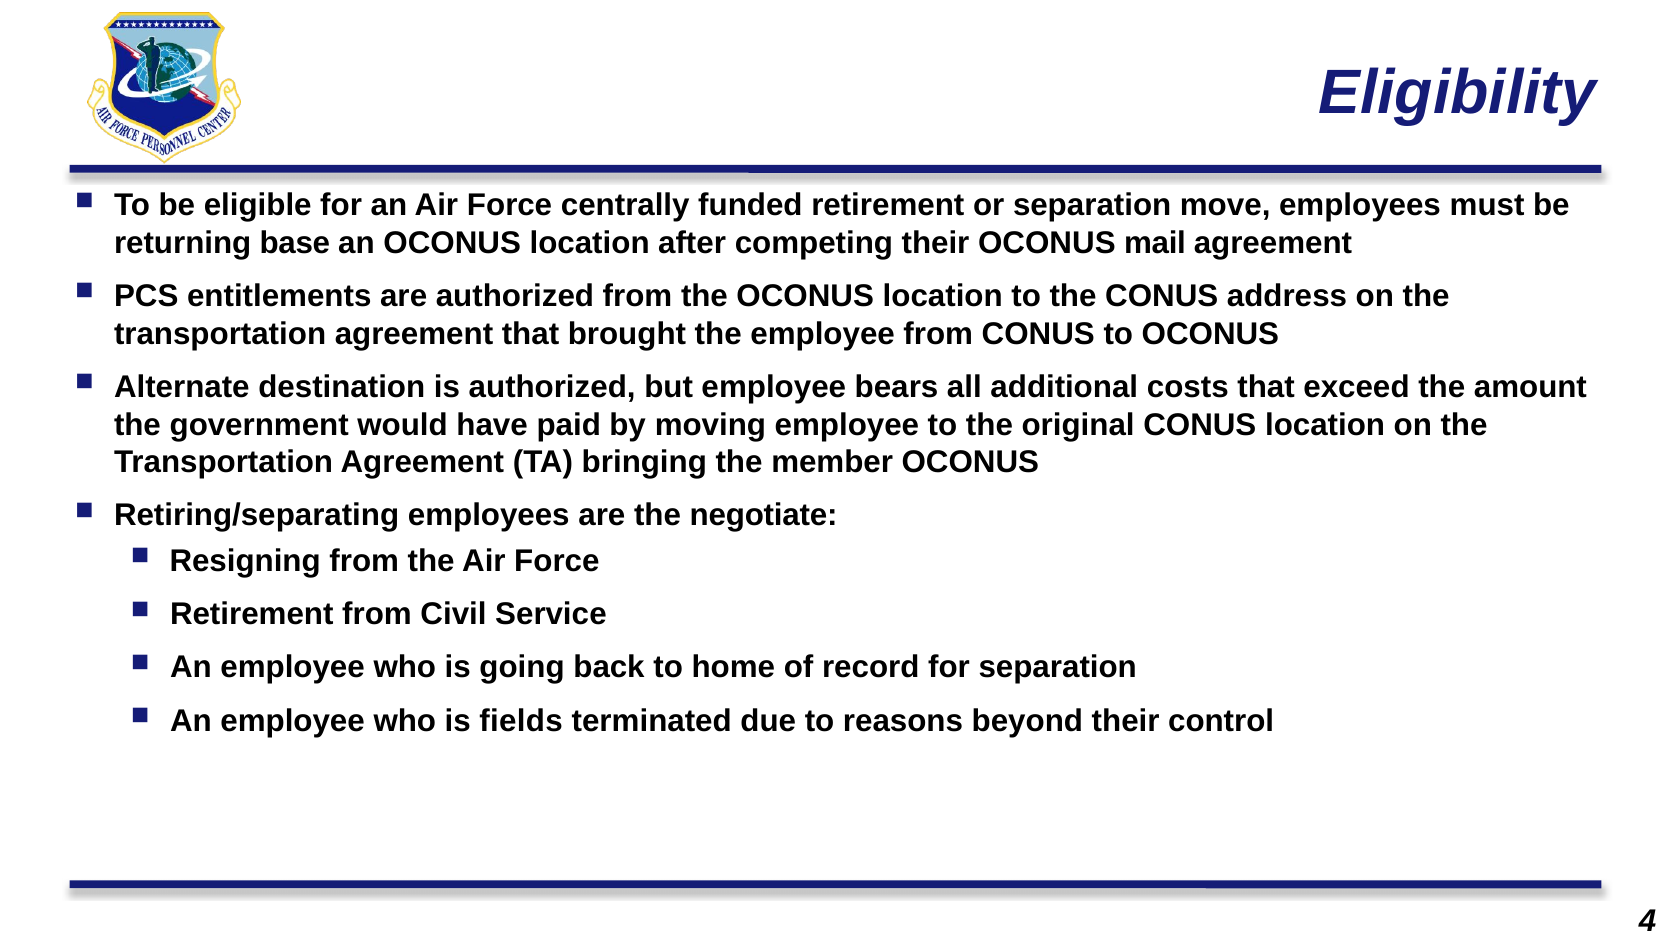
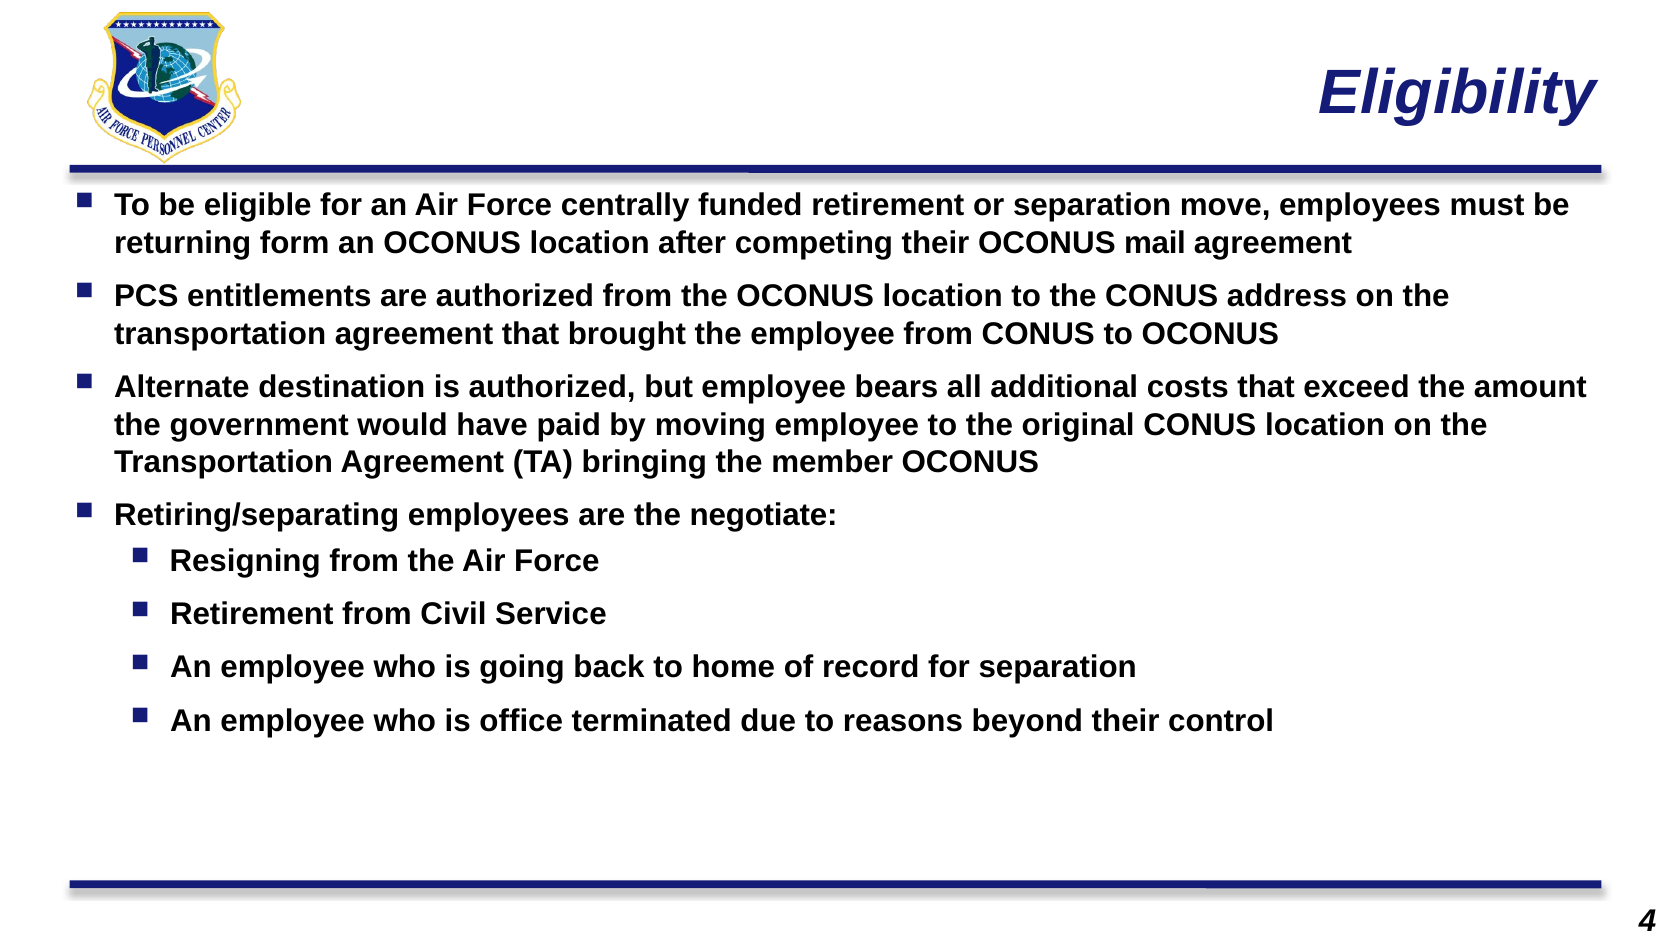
base: base -> form (295, 243)
fields: fields -> office (521, 721)
